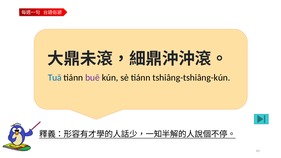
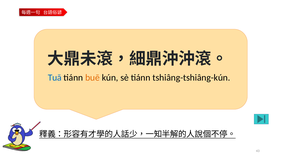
buē colour: purple -> orange (92, 78)
